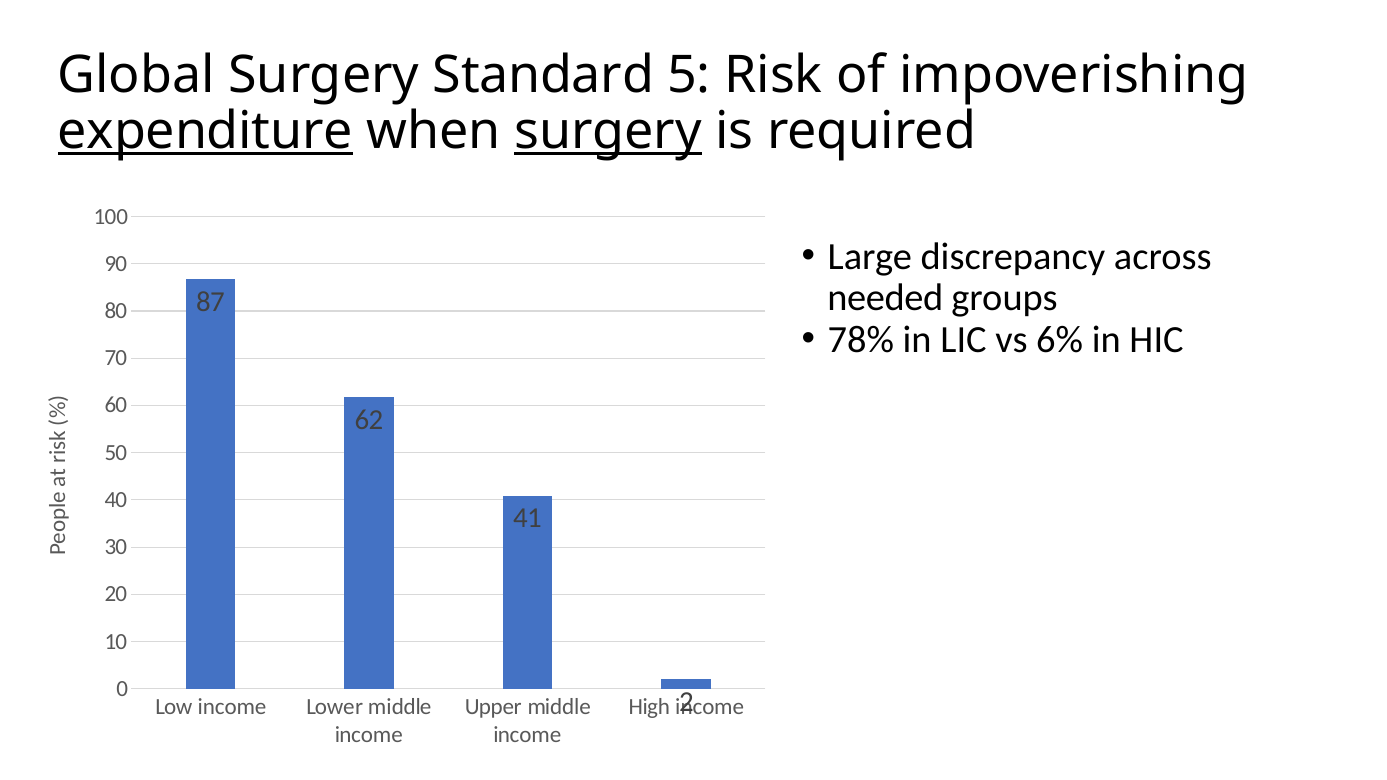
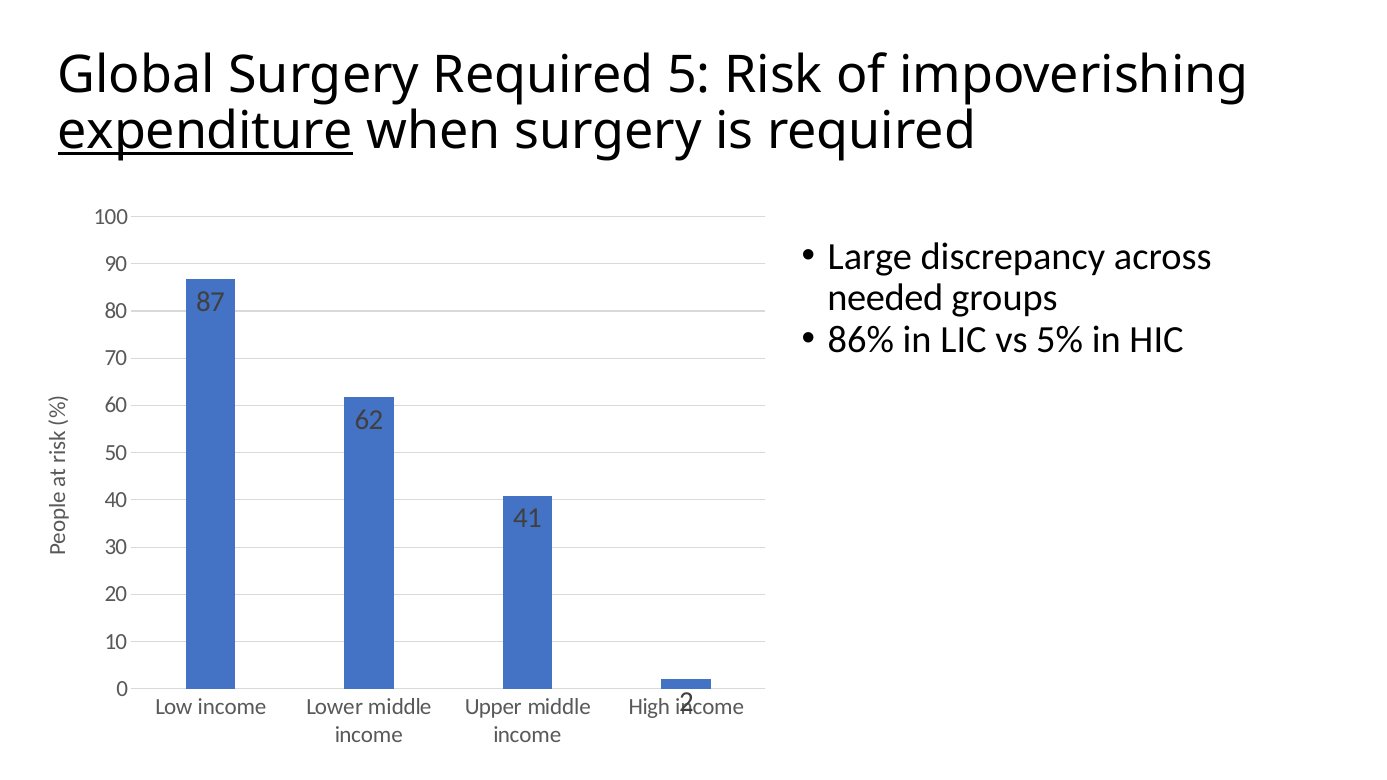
Surgery Standard: Standard -> Required (543, 75)
surgery underline: present -> none (608, 131)
78%: 78% -> 86% (861, 340)
6%: 6% -> 5% (1060, 340)
